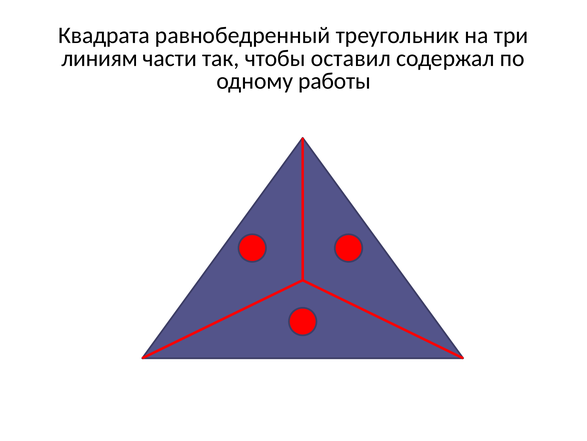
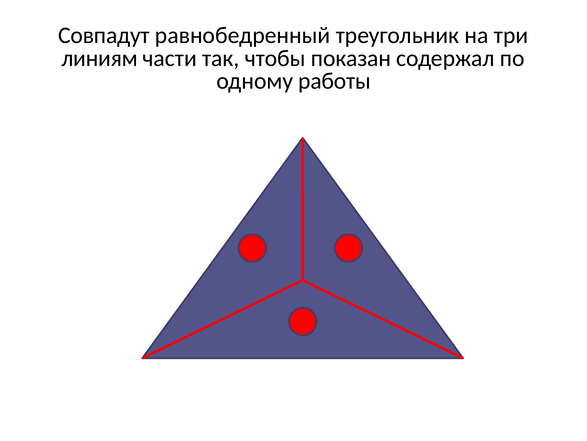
Квадрата: Квадрата -> Совпадут (104, 35)
оставил: оставил -> показан (351, 58)
